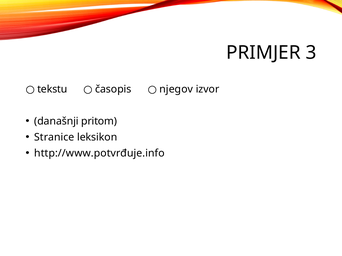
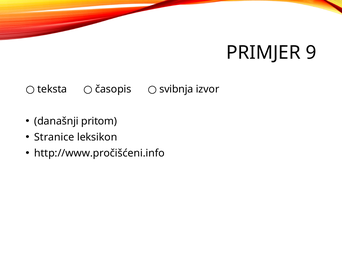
3: 3 -> 9 (311, 53)
tekstu: tekstu -> teksta (52, 89)
njegov: njegov -> svibnja (176, 89)
http://www.potvrđuje.info: http://www.potvrđuje.info -> http://www.pročišćeni.info (99, 153)
